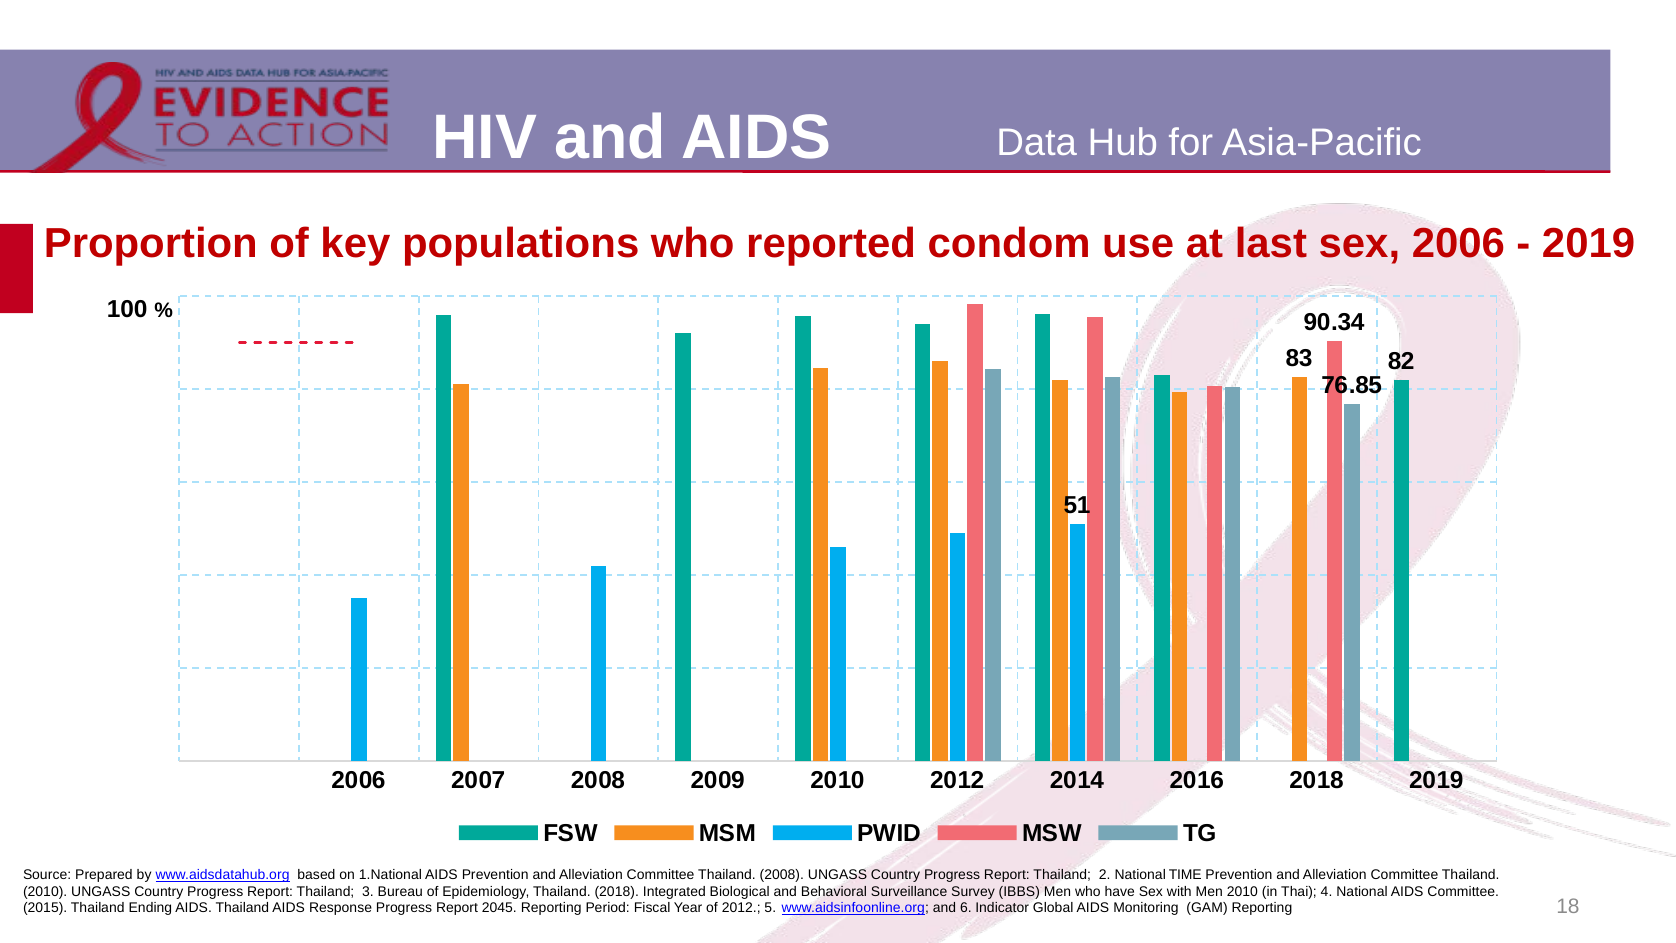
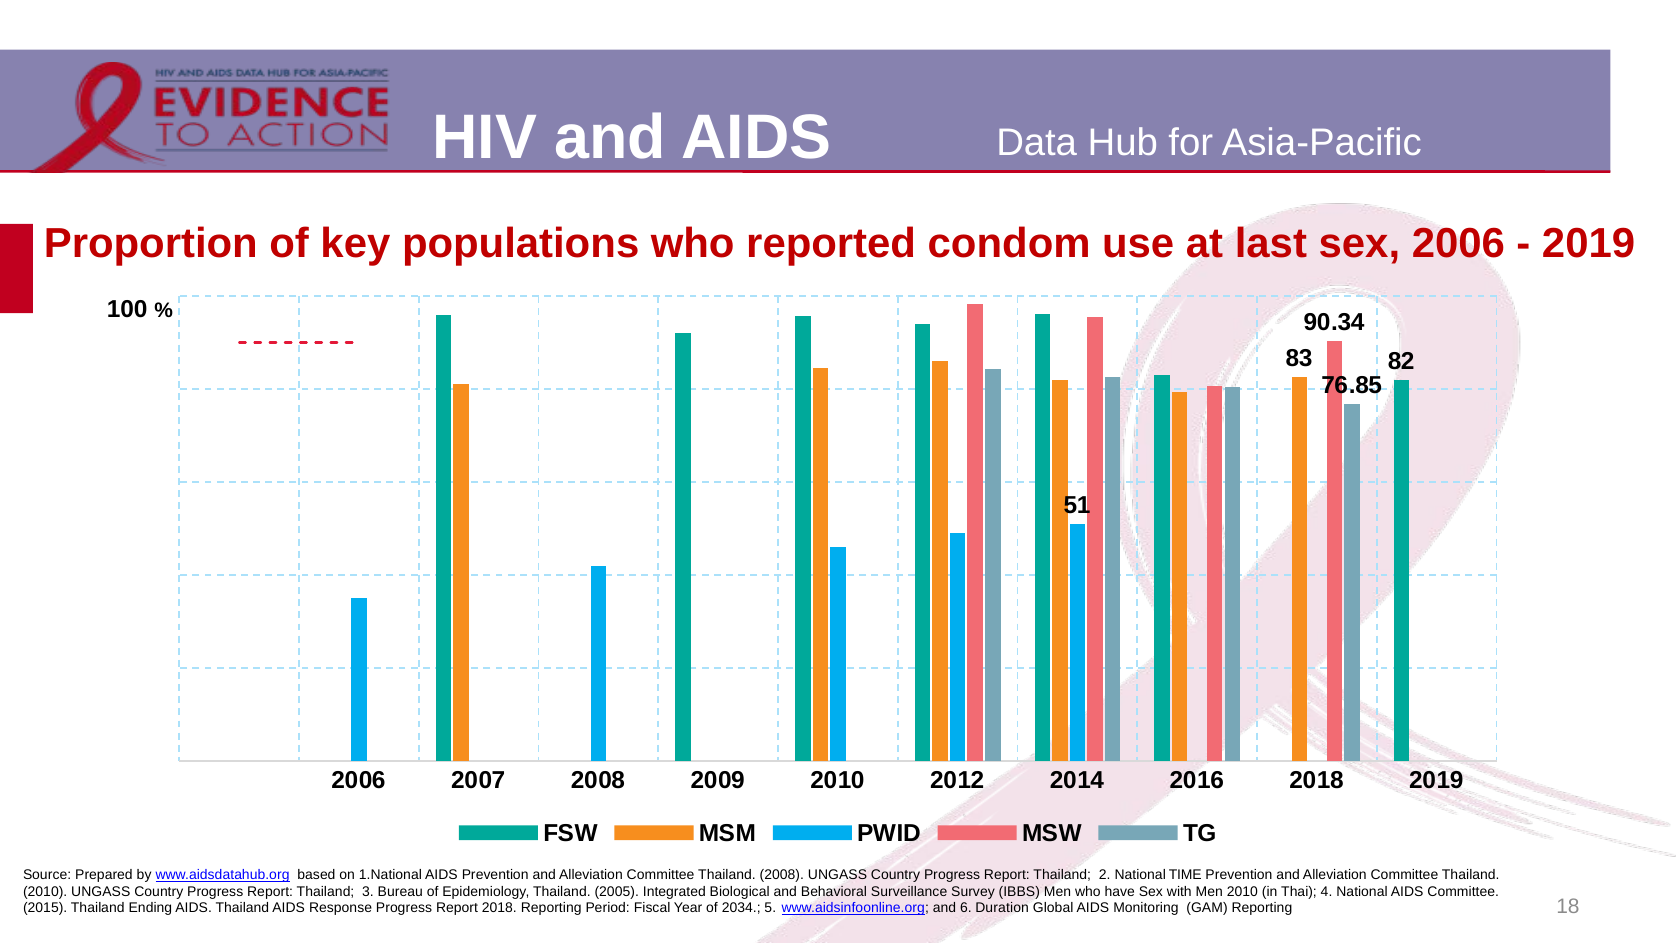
Thailand 2018: 2018 -> 2005 (617, 891)
Report 2045: 2045 -> 2018 (499, 908)
of 2012: 2012 -> 2034 (741, 908)
Indicator: Indicator -> Duration (1002, 908)
